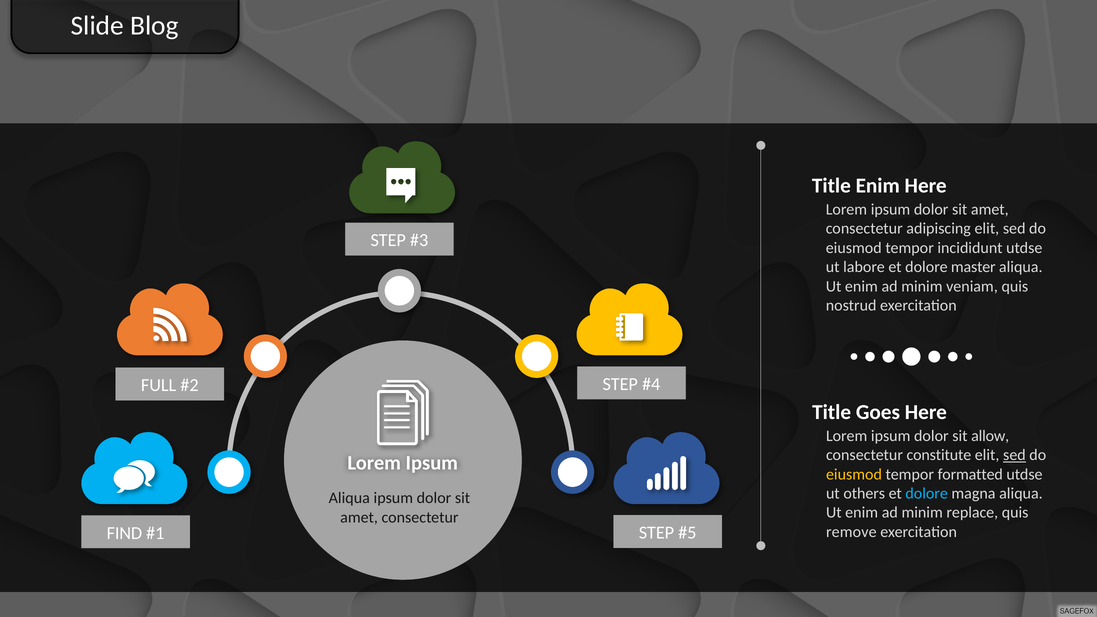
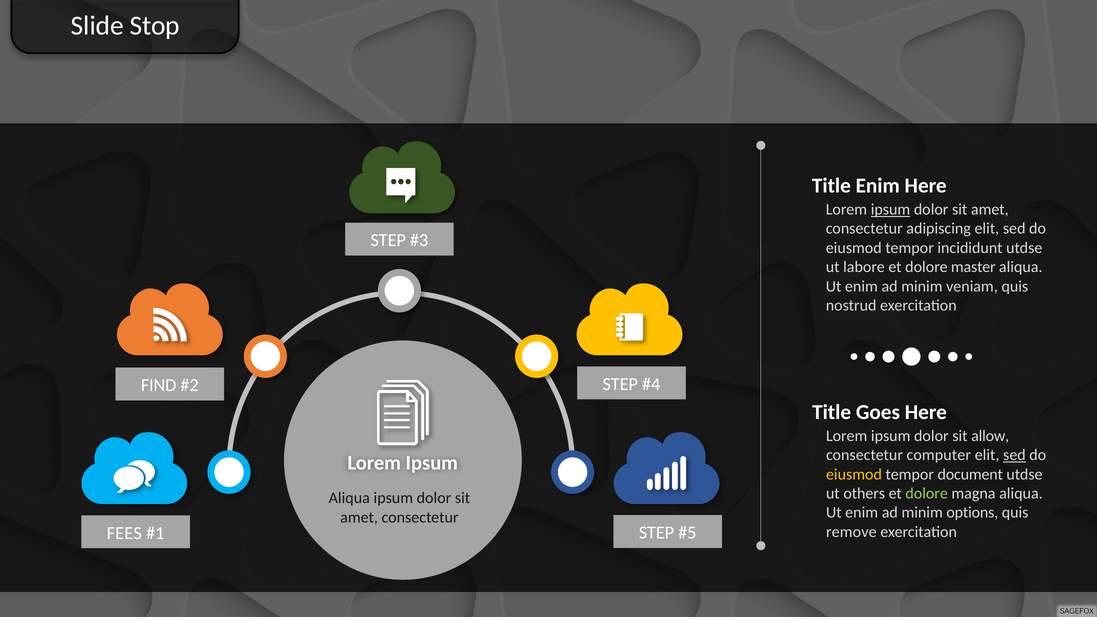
Blog: Blog -> Stop (155, 26)
ipsum underline: none -> present (890, 210)
FULL: FULL -> FIND (159, 385)
constitute: constitute -> computer (939, 455)
formatted: formatted -> document (970, 474)
dolore colour: light blue -> light green (927, 494)
replace: replace -> options (972, 513)
FIND: FIND -> FEES (124, 533)
